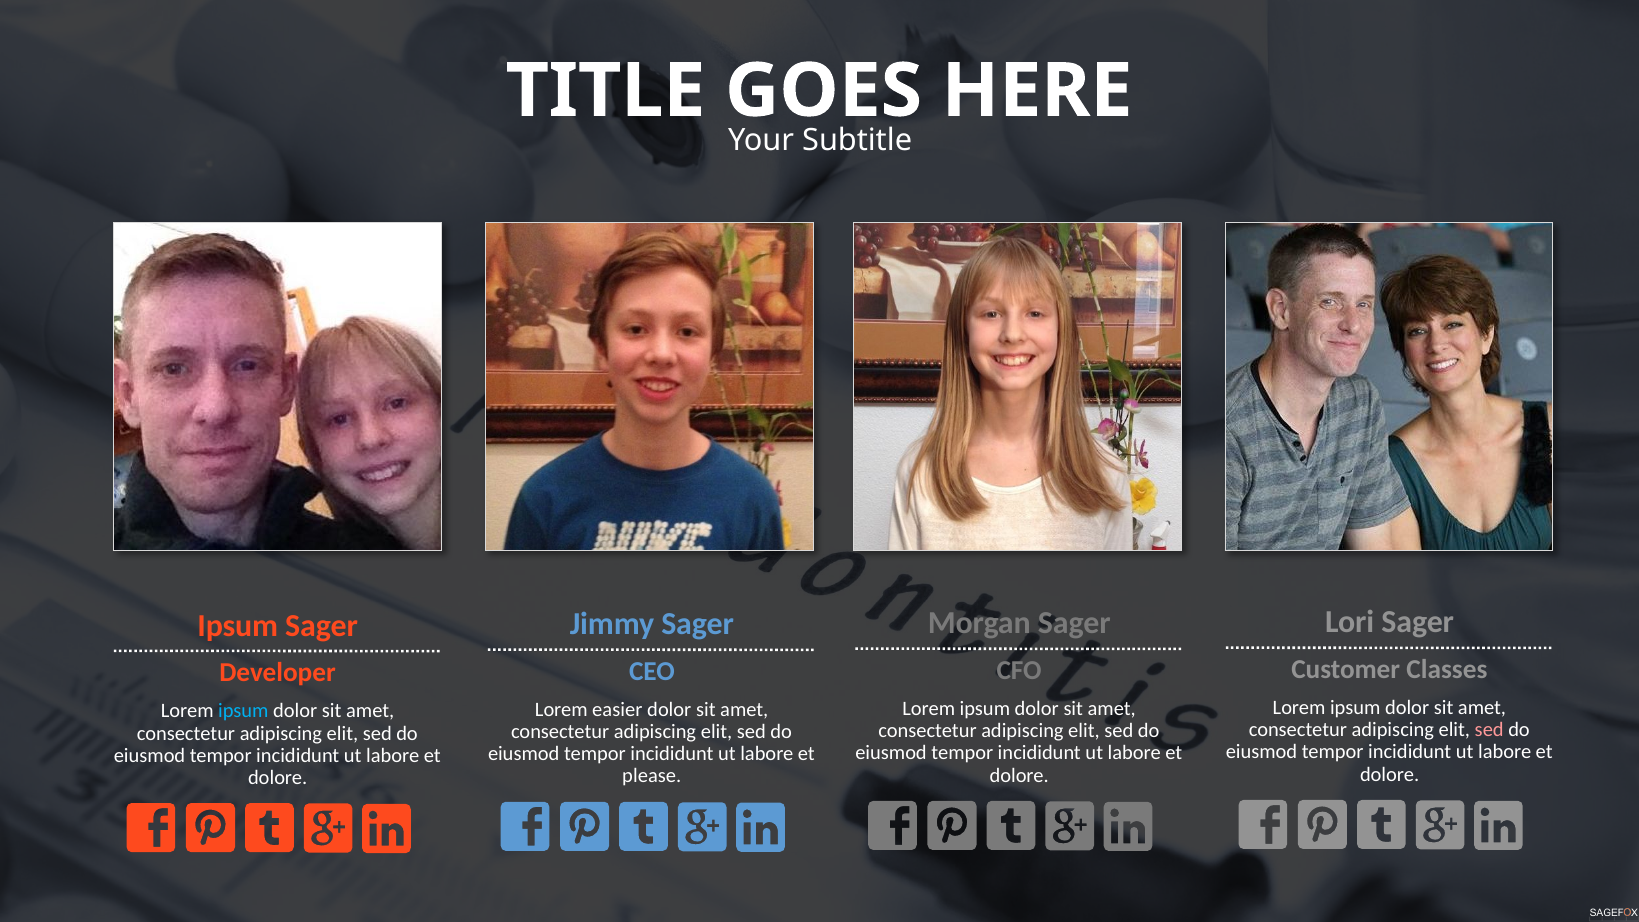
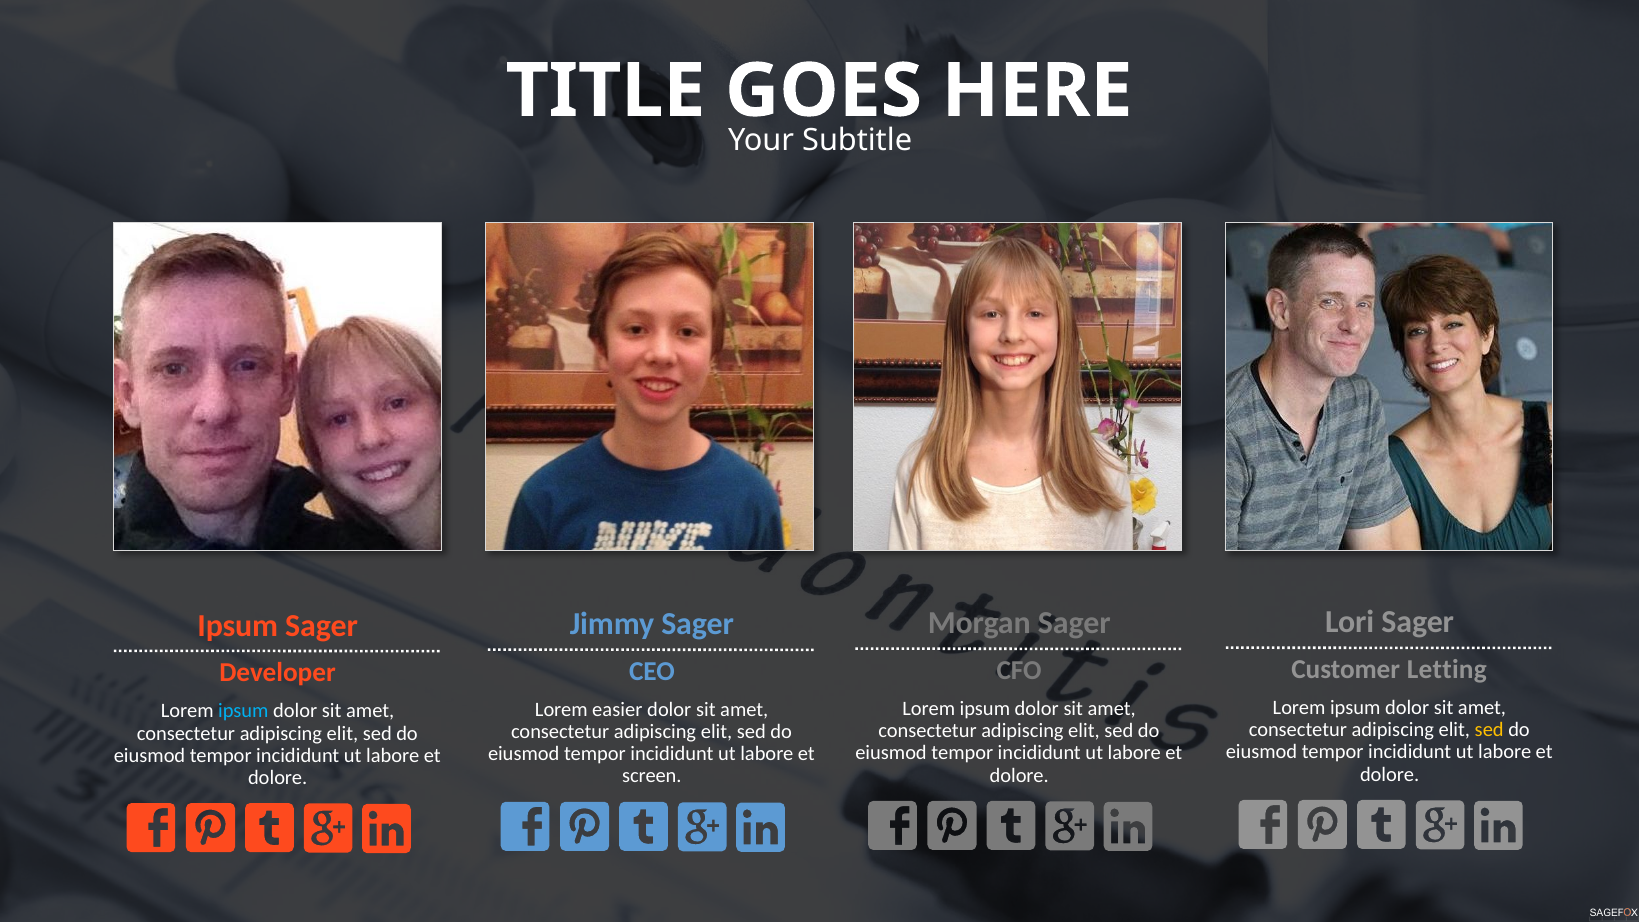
Classes: Classes -> Letting (1447, 669)
sed colour: pink -> yellow (1489, 730)
please: please -> screen (652, 776)
